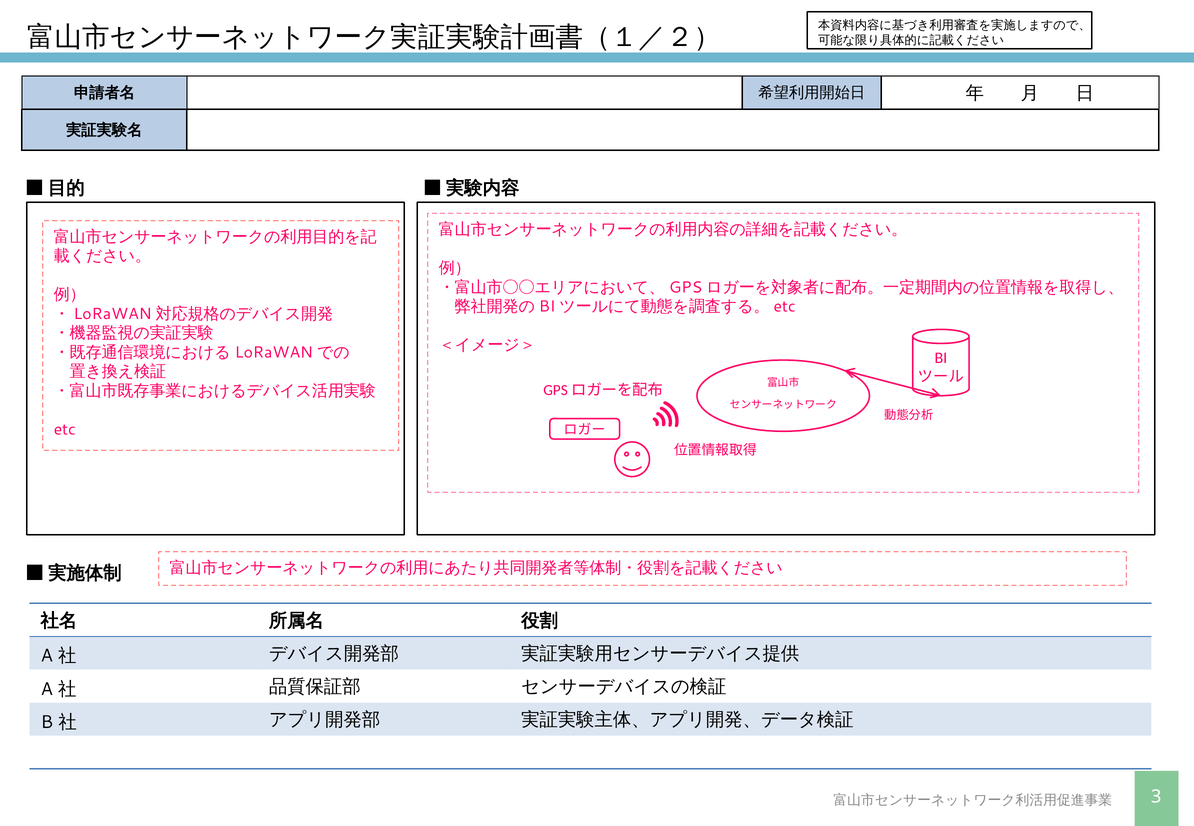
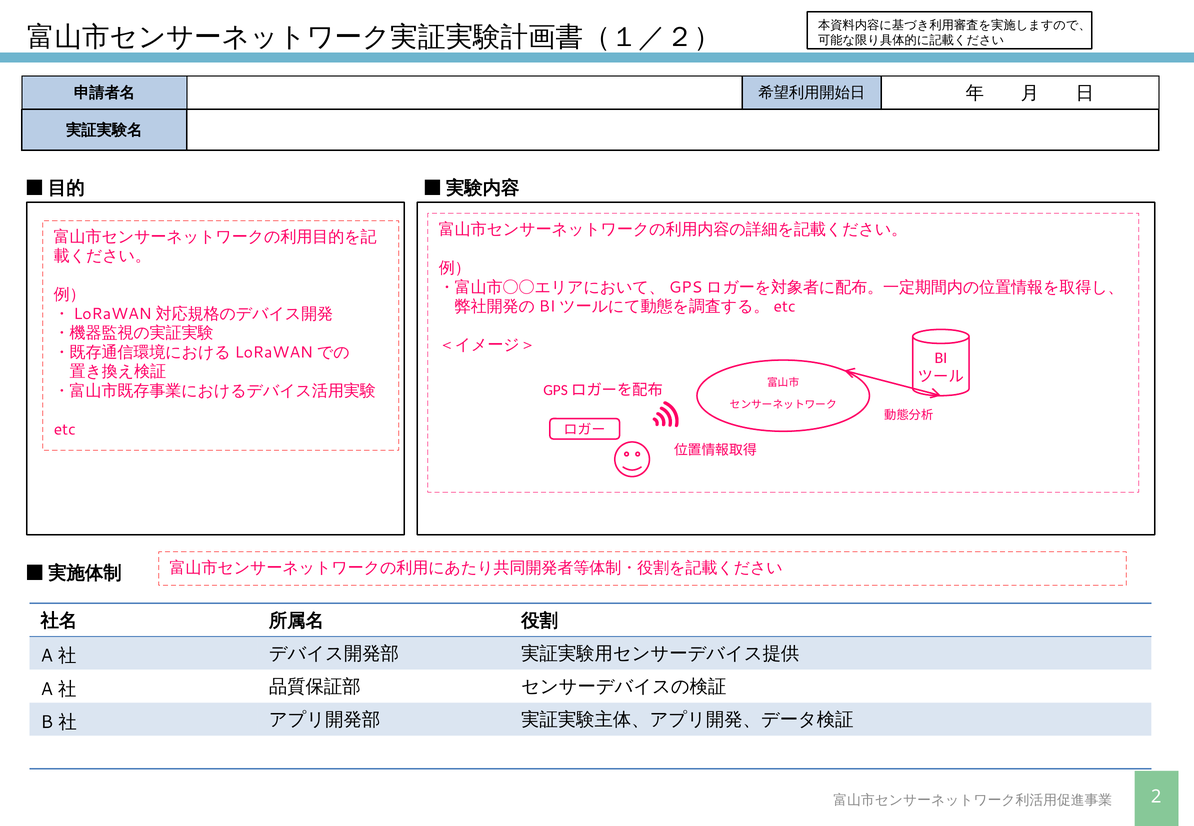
3: 3 -> 2 (1156, 797)
